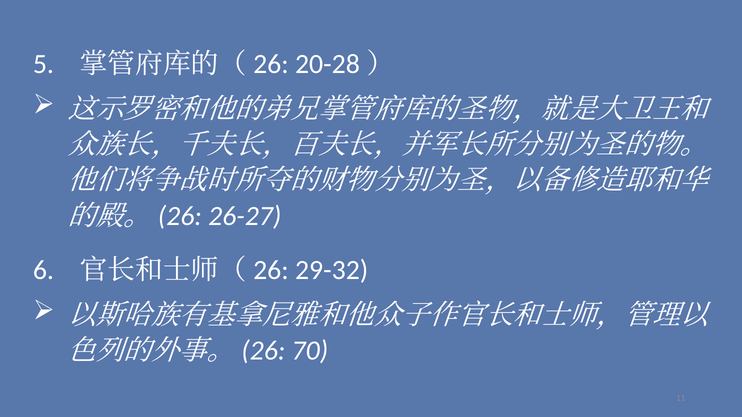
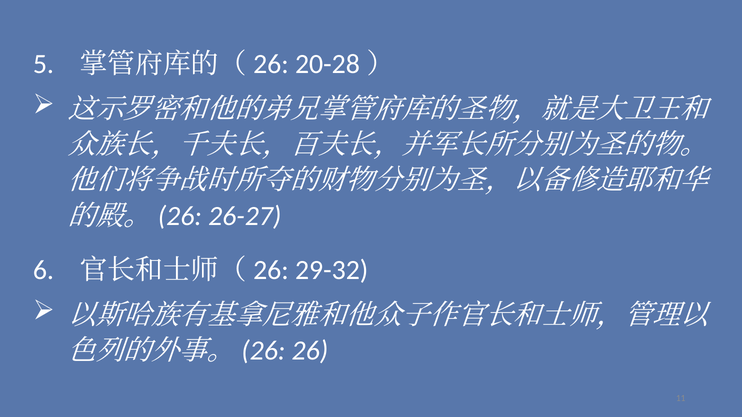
70: 70 -> 26 (310, 351)
